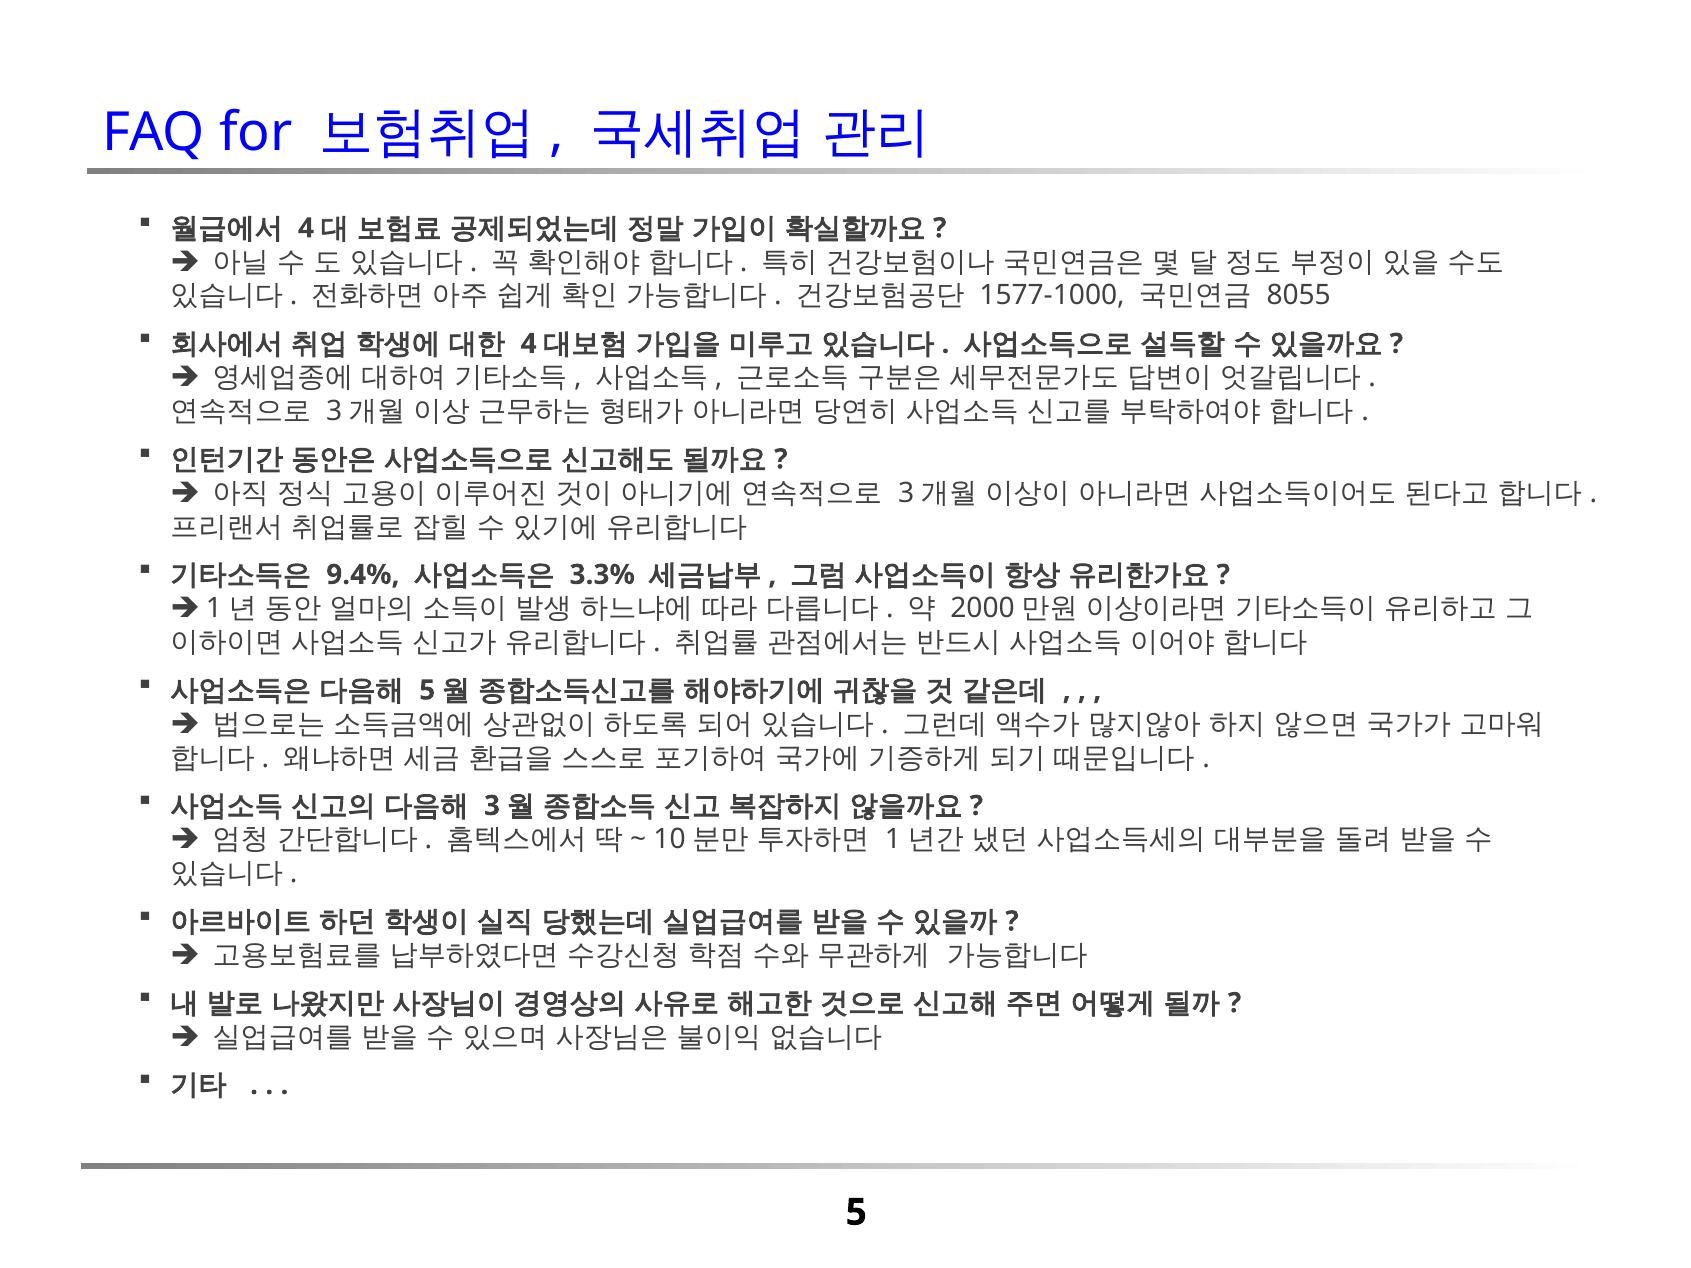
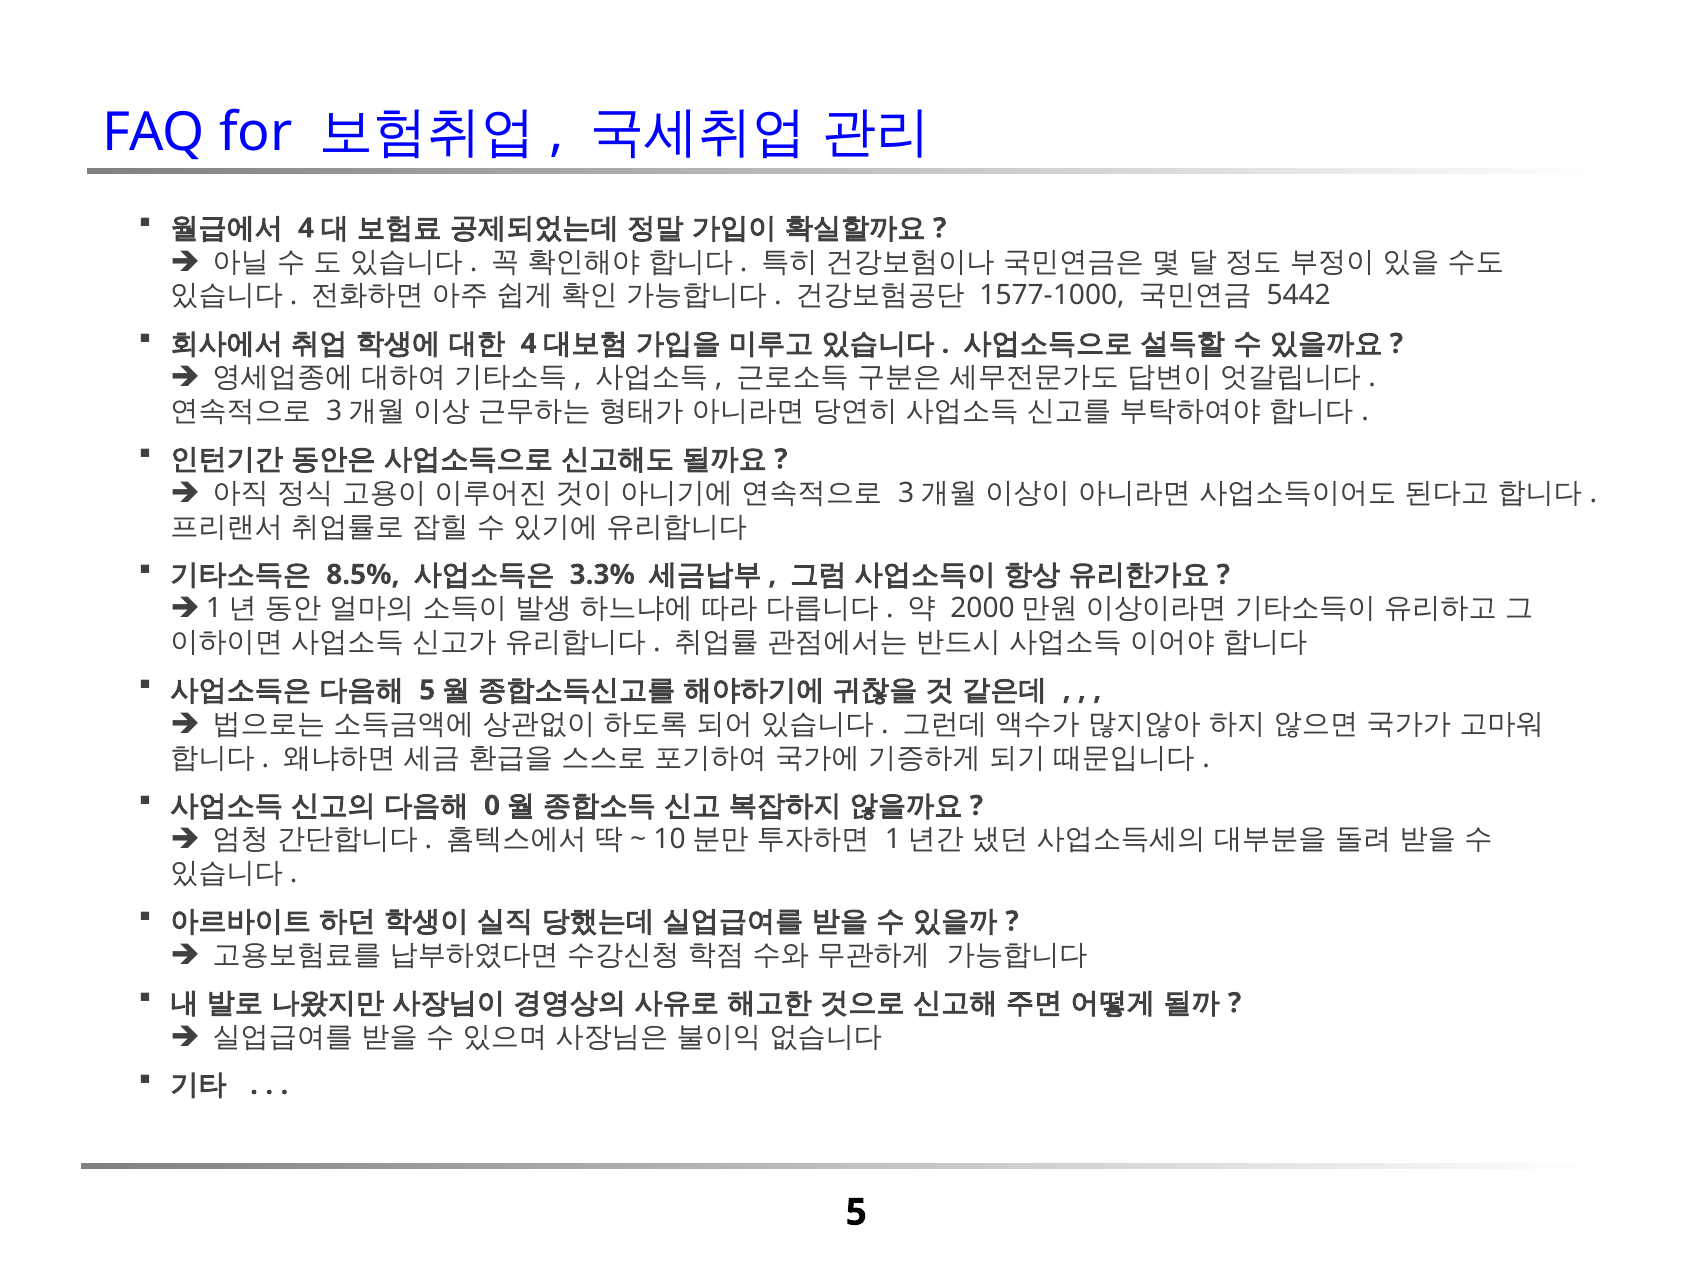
8055: 8055 -> 5442 (1299, 296)
9.4%: 9.4% -> 8.5% (363, 575)
3: 3 -> 0 (492, 806)
